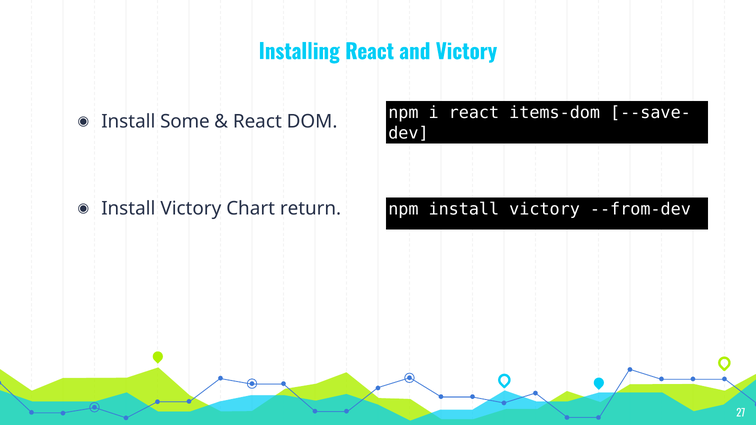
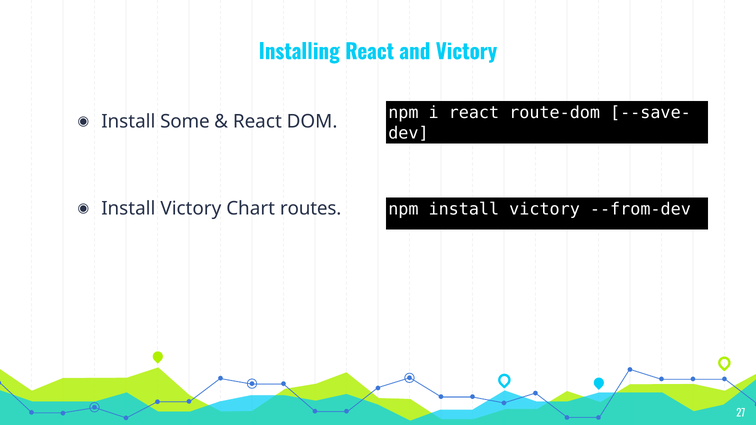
items-dom: items-dom -> route-dom (555, 113)
return: return -> routes (311, 209)
